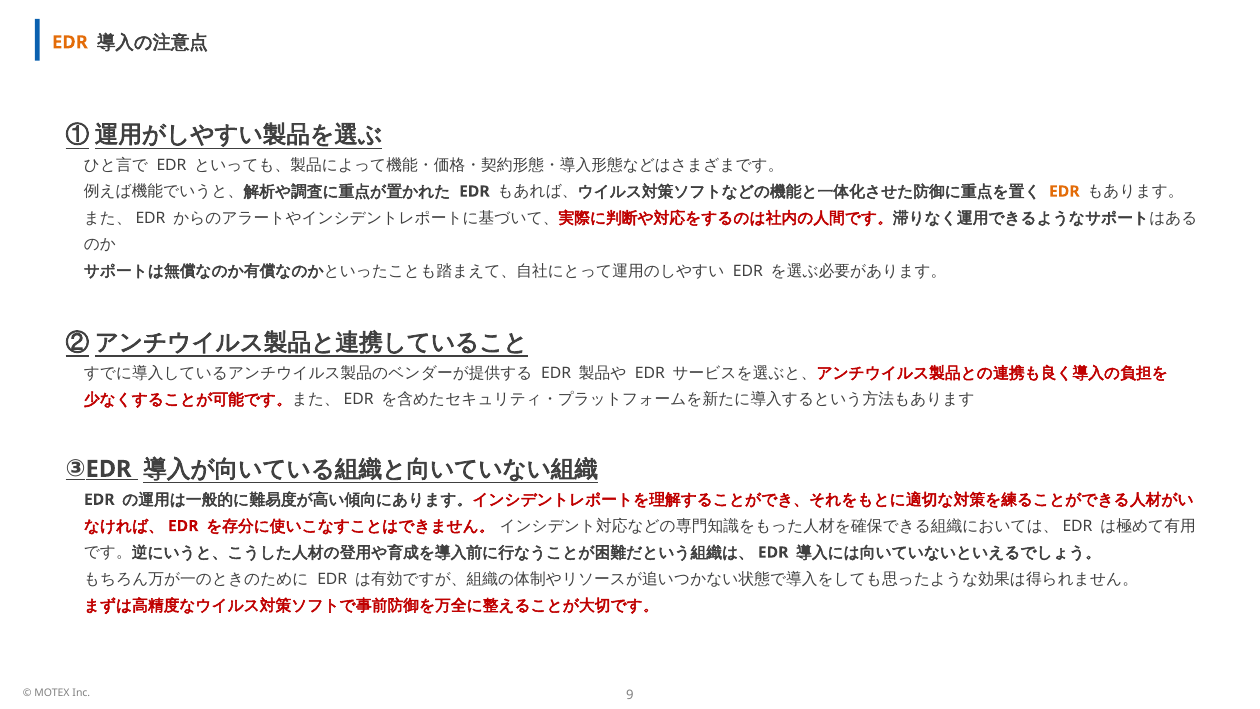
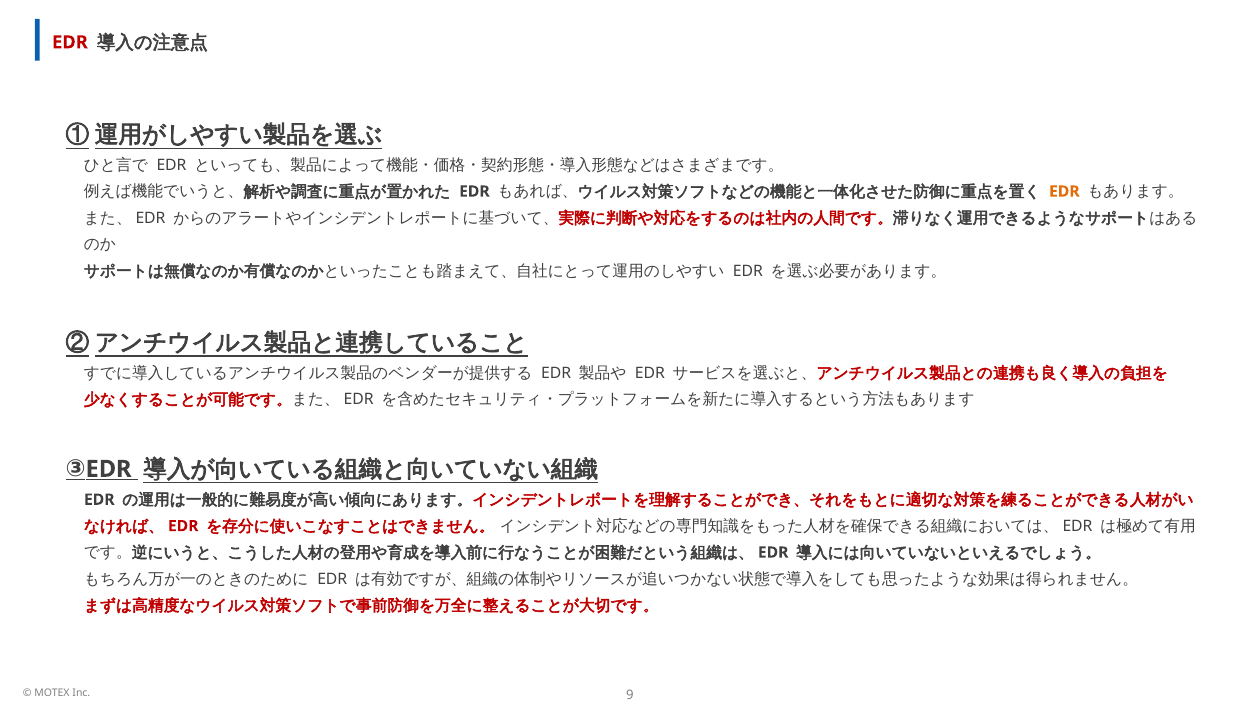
EDR colour: orange -> red (70, 42)
